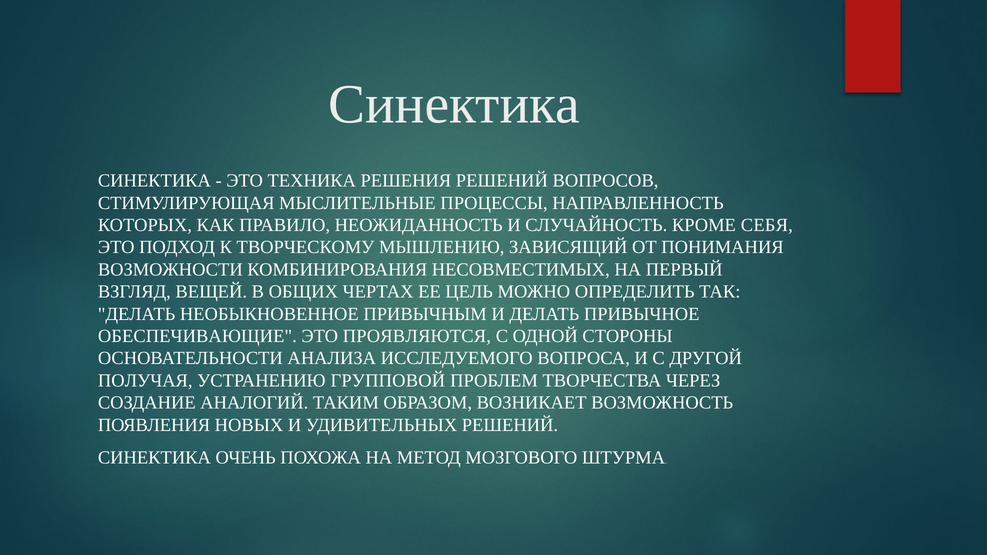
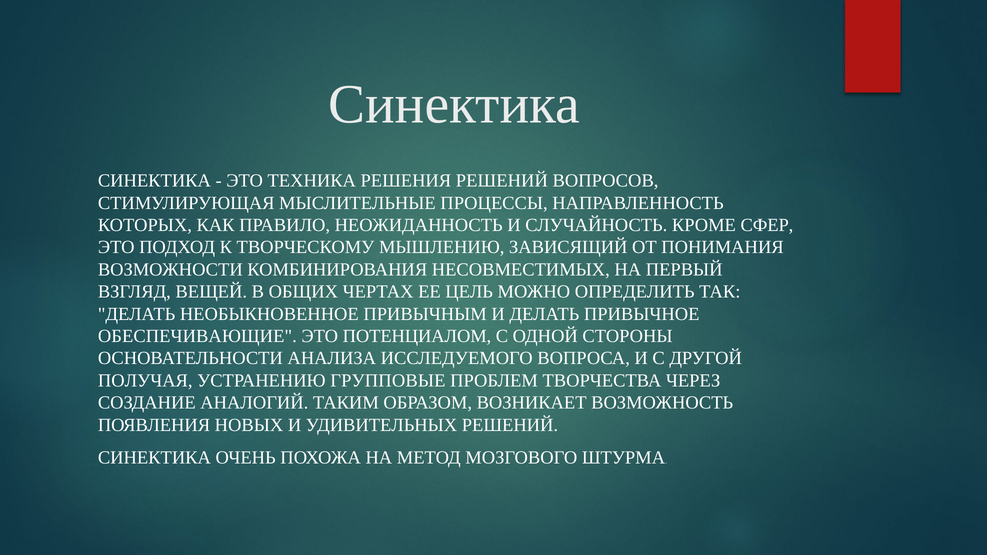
СЕБЯ: СЕБЯ -> СФЕР (767, 225)
ПРОЯВЛЯЮТСЯ: ПРОЯВЛЯЮТСЯ -> ПОТЕНЦИАЛОМ (417, 336)
ГРУППОВОЙ: ГРУППОВОЙ -> ГРУППОВЫЕ (388, 381)
